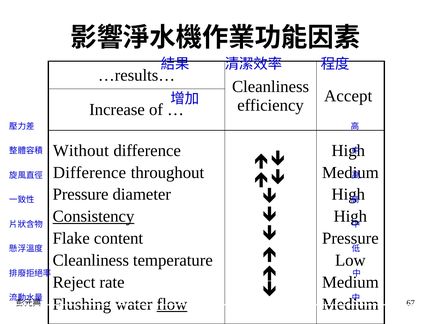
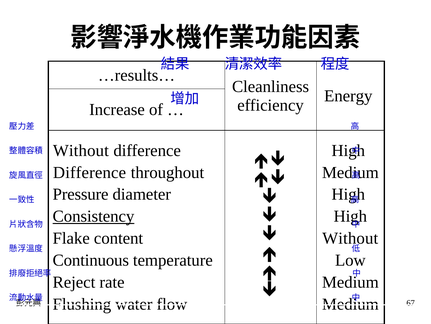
Accept: Accept -> Energy (348, 96)
Pressure: Pressure -> Without (350, 238)
Cleanliness: Cleanliness -> Continuous (91, 260)
flow underline: present -> none (172, 303)
